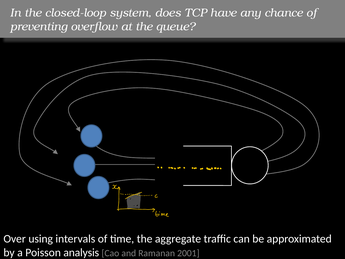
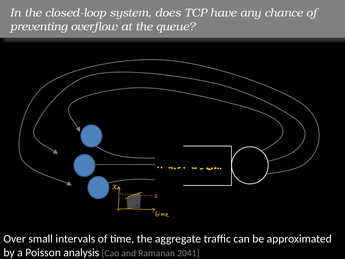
using: using -> small (41, 239)
2001: 2001 -> 2041 (188, 253)
